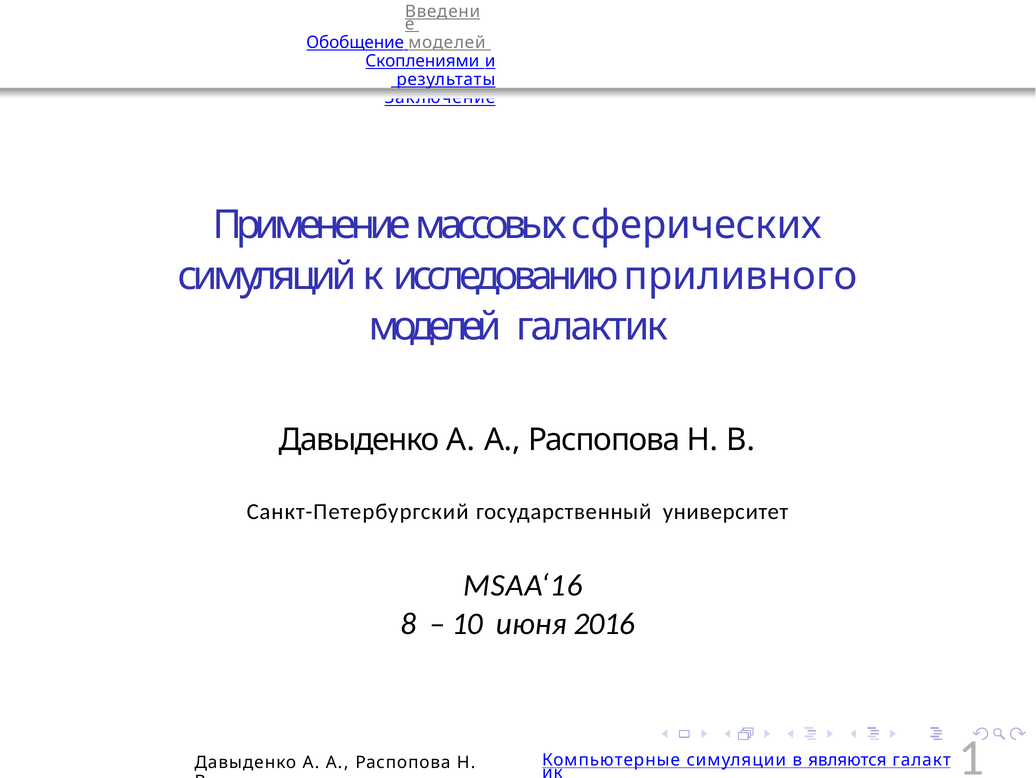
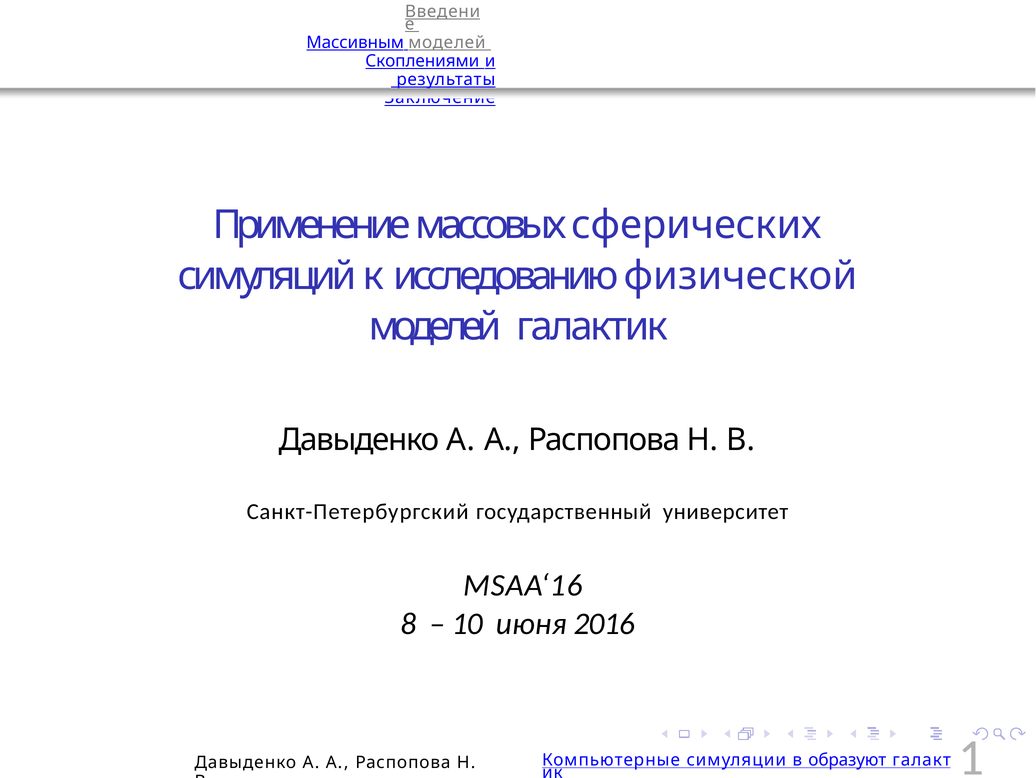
Обобщение: Обобщение -> Массивным (355, 42)
приливного: приливного -> физической (741, 276)
являются: являются -> образуют (847, 760)
